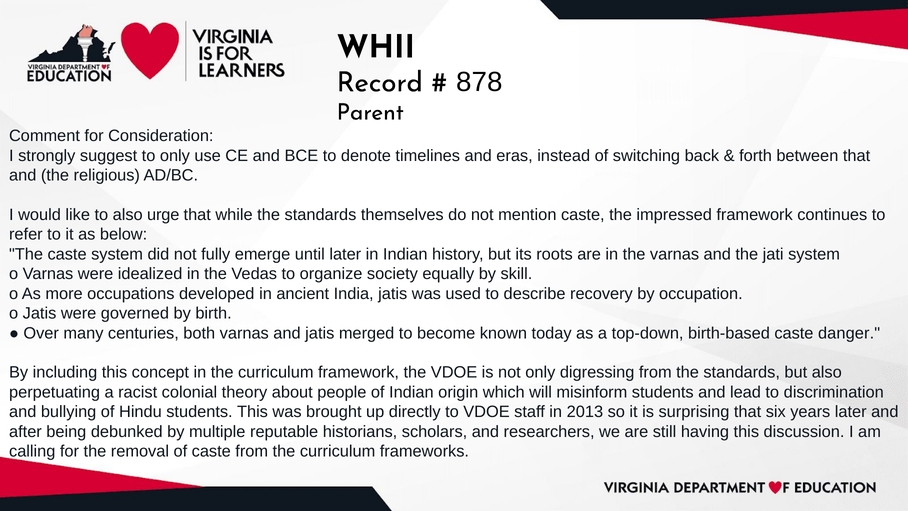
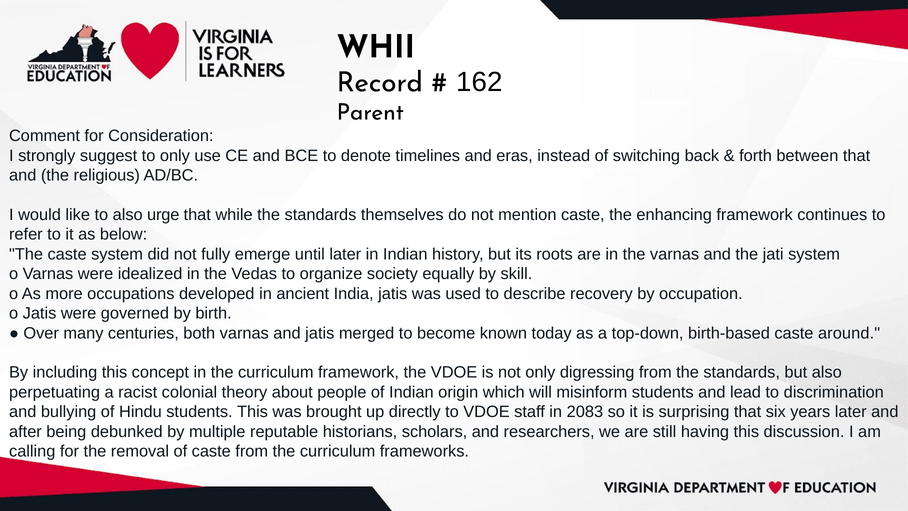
878: 878 -> 162 (479, 82)
impressed: impressed -> enhancing (674, 215)
danger: danger -> around (849, 333)
2013: 2013 -> 2083 (585, 412)
